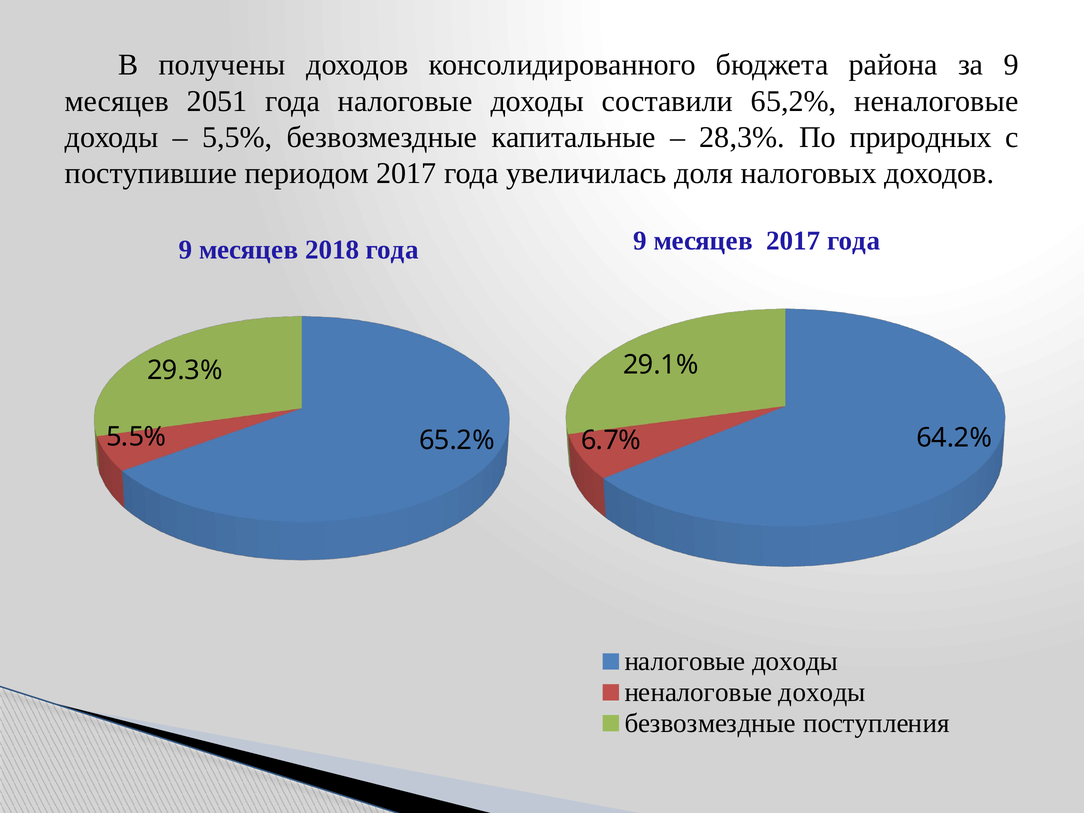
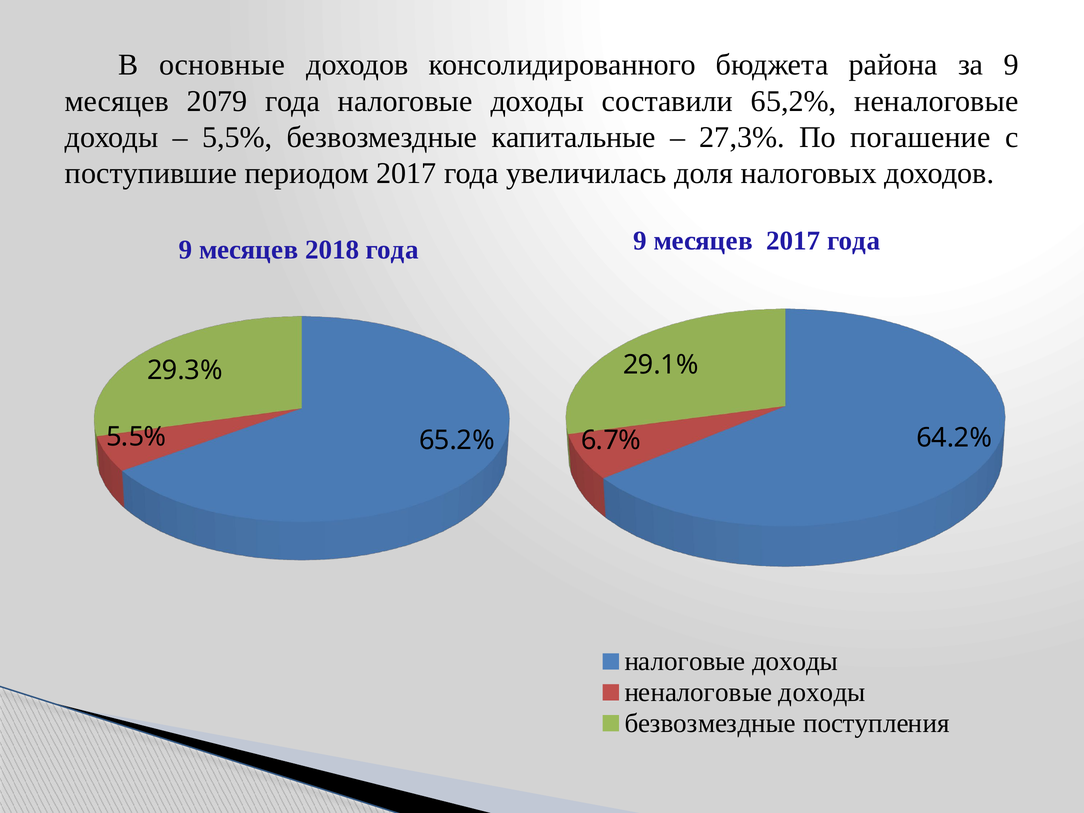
получены: получены -> основные (222, 65)
2051: 2051 -> 2079 (217, 101)
28,3%: 28,3% -> 27,3% (742, 137)
природных: природных -> погашение (920, 137)
